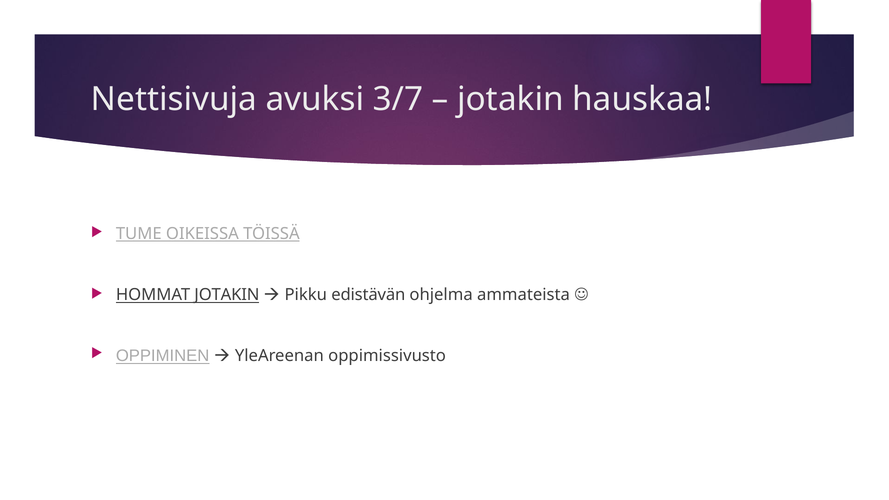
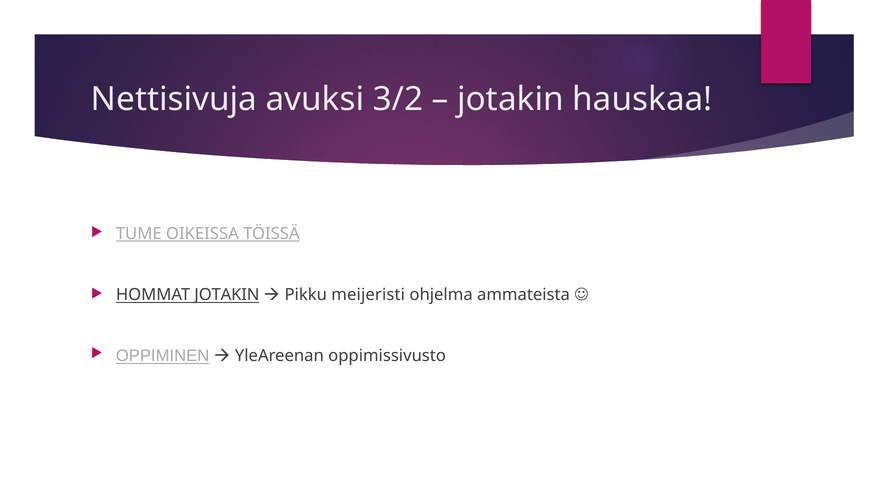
3/7: 3/7 -> 3/2 (398, 99)
edistävän: edistävän -> meijeristi (368, 295)
